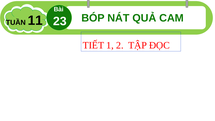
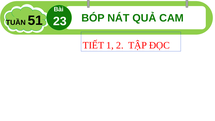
11: 11 -> 51 (35, 20)
